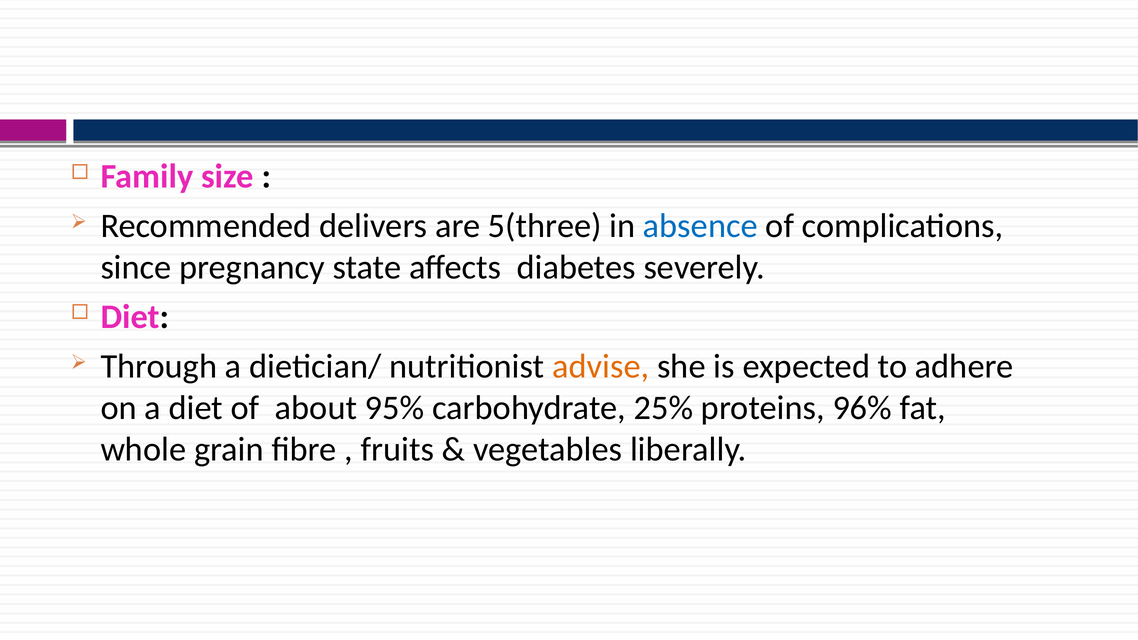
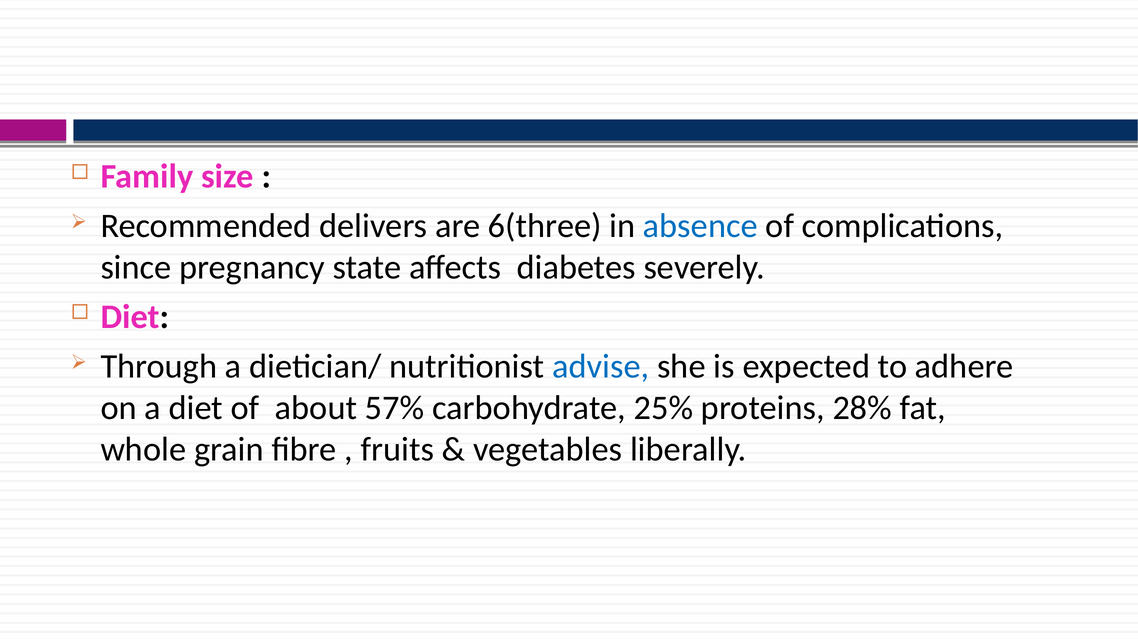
5(three: 5(three -> 6(three (545, 226)
advise colour: orange -> blue (601, 367)
95%: 95% -> 57% (395, 408)
96%: 96% -> 28% (862, 408)
